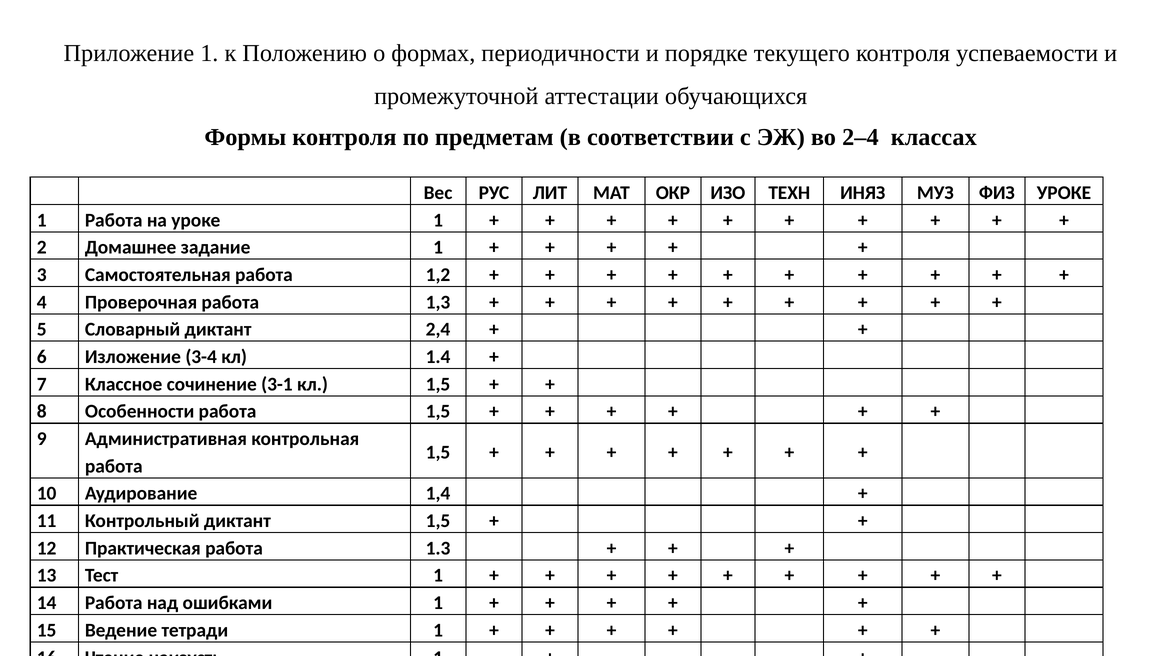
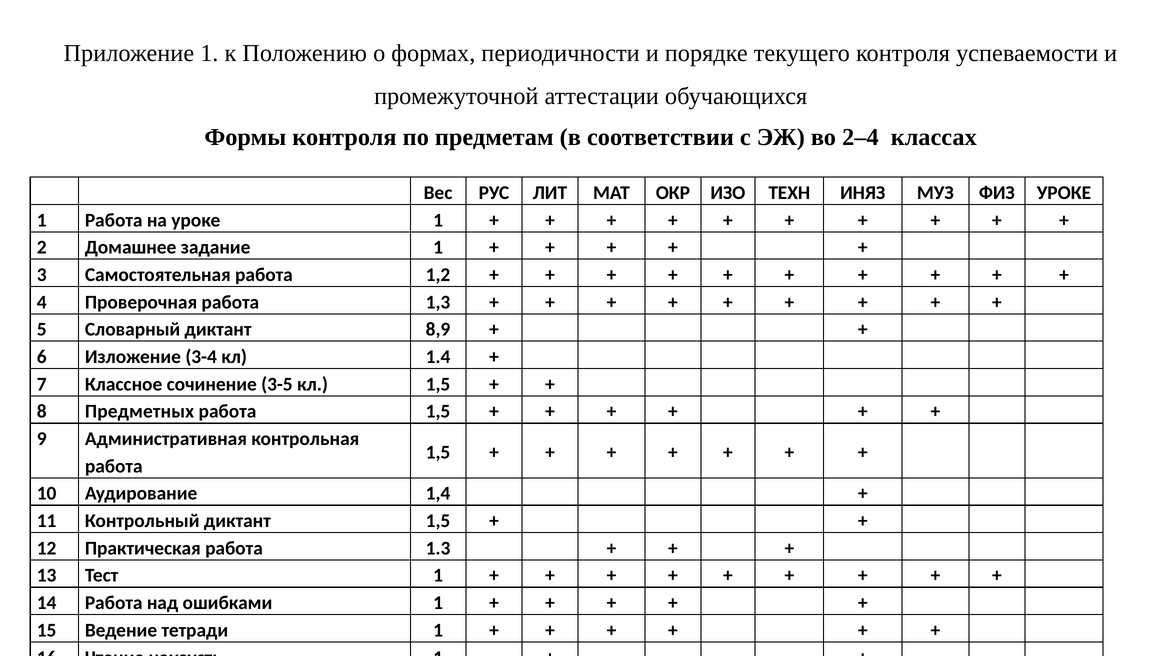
2,4: 2,4 -> 8,9 (438, 329)
3-1: 3-1 -> 3-5 (277, 384)
Особенности: Особенности -> Предметных (140, 411)
